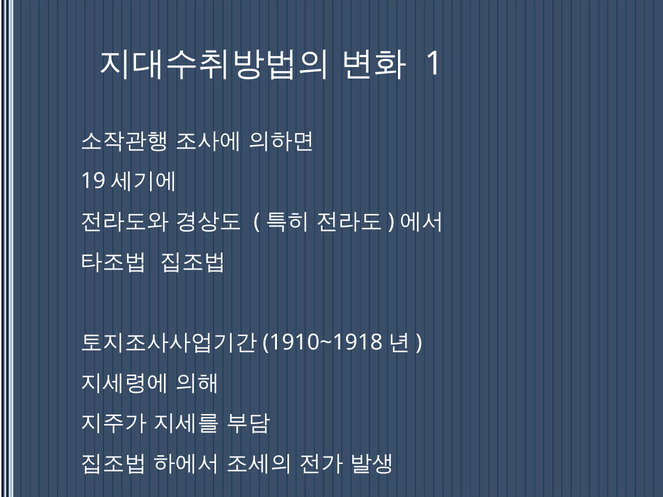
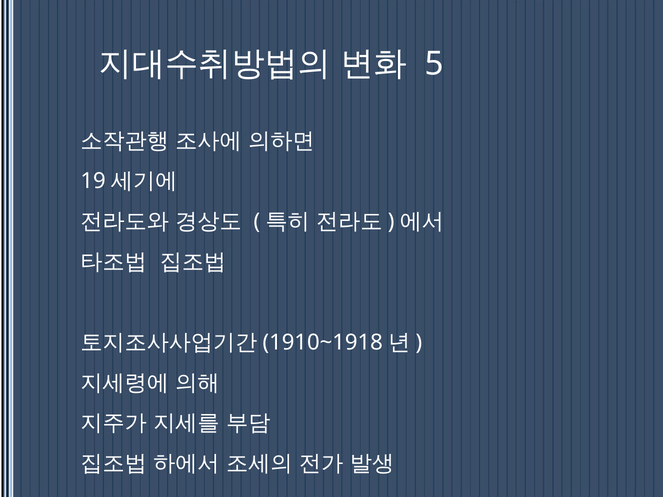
1: 1 -> 5 (434, 64)
